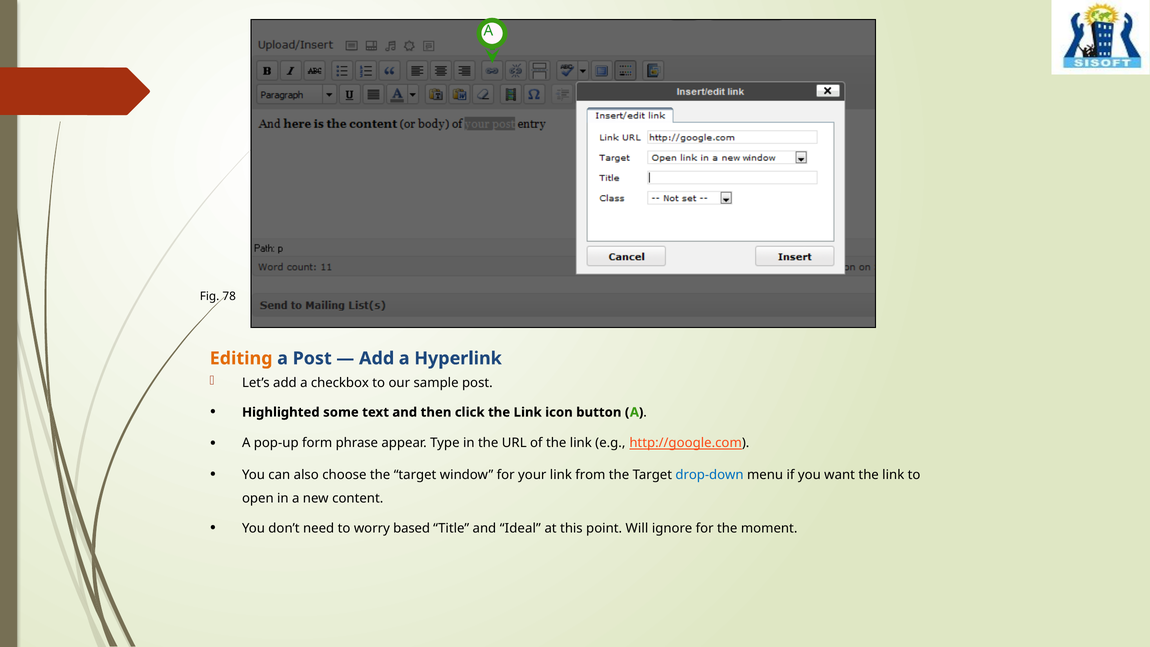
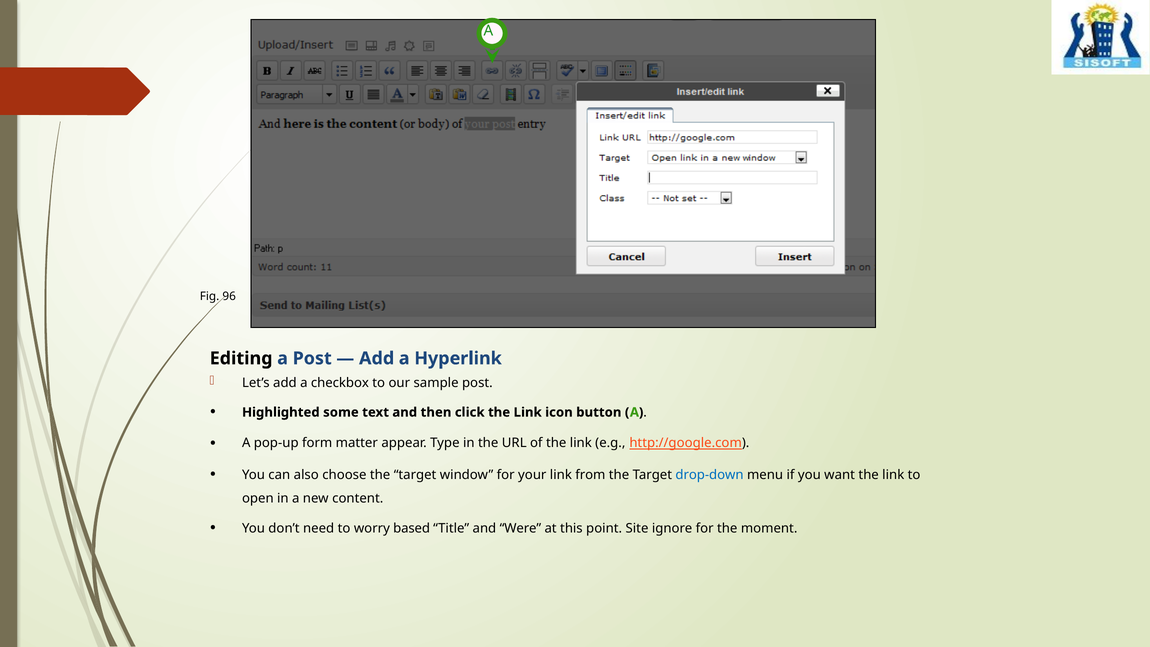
78: 78 -> 96 (229, 296)
Editing colour: orange -> black (241, 358)
phrase: phrase -> matter (357, 443)
Ideal: Ideal -> Were (520, 528)
Will: Will -> Site (637, 528)
